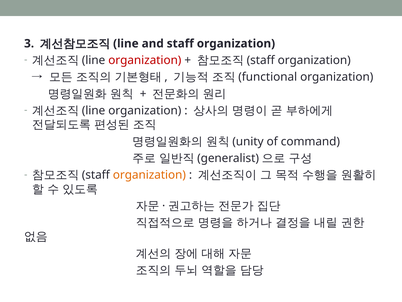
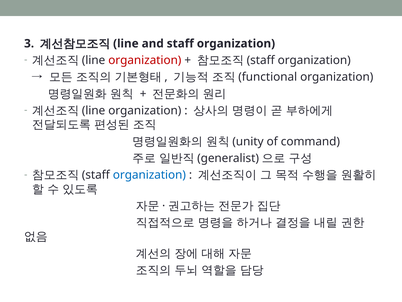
organization colour: orange -> blue (149, 175)
